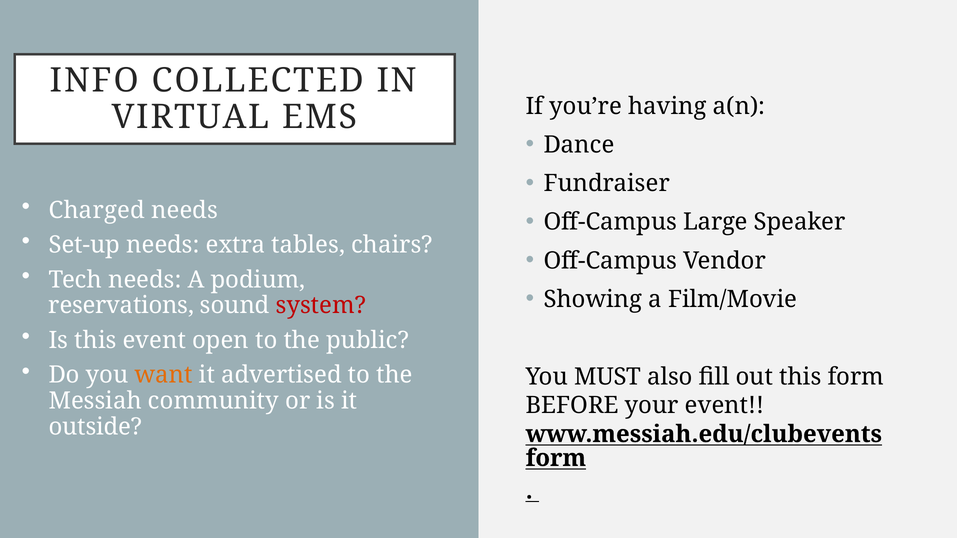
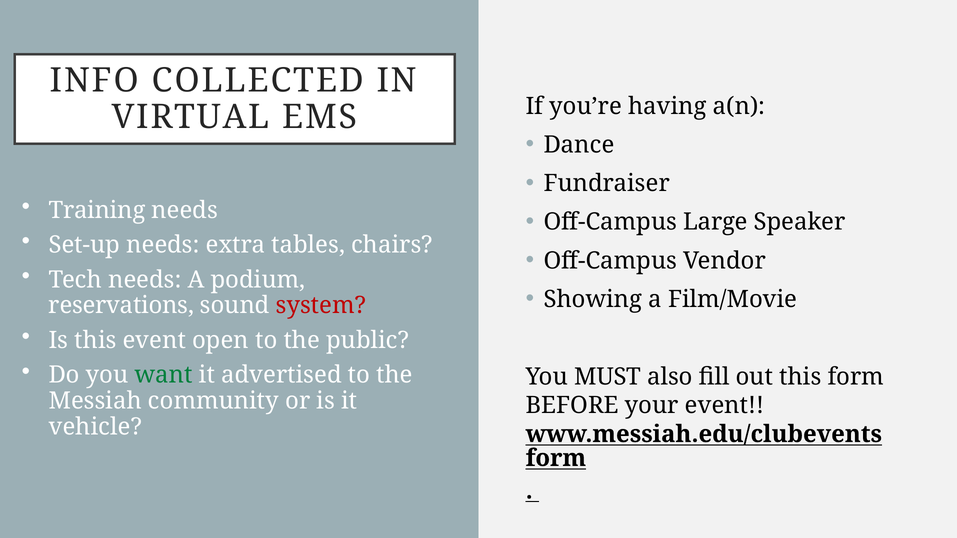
Charged: Charged -> Training (97, 210)
want colour: orange -> green (164, 375)
outside: outside -> vehicle (95, 427)
